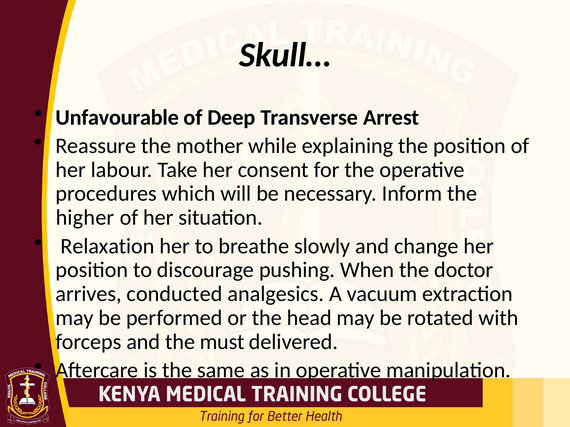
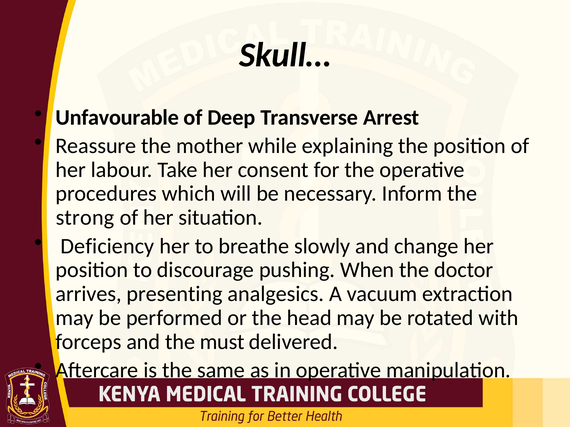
higher: higher -> strong (85, 218)
Relaxation: Relaxation -> Deficiency (107, 246)
conducted: conducted -> presenting (175, 294)
